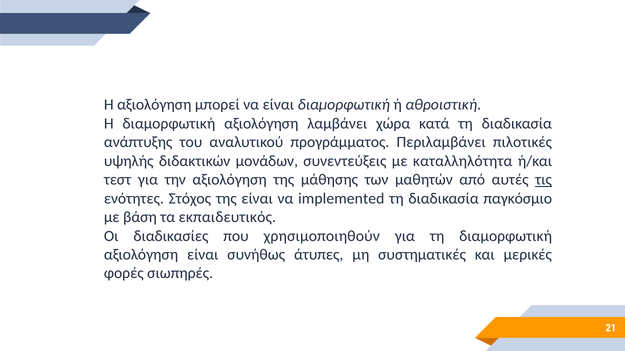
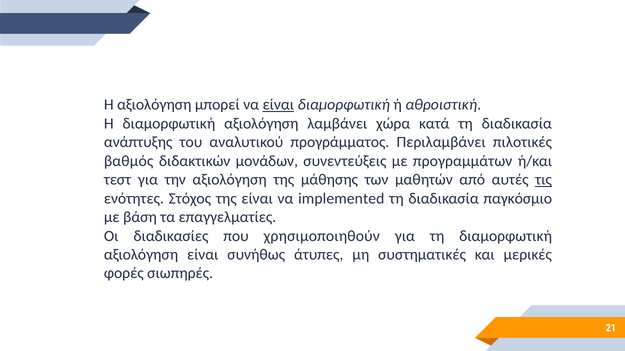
είναι underline: none -> present (278, 105)
υψηλής: υψηλής -> βαθμός (129, 161)
καταλληλότητα: καταλληλότητα -> προγραμμάτων (463, 161)
εκπαιδευτικός: εκπαιδευτικός -> επαγγελματίες (227, 218)
